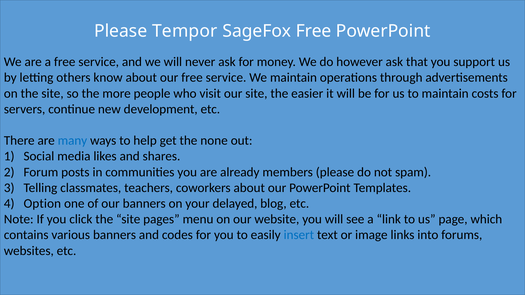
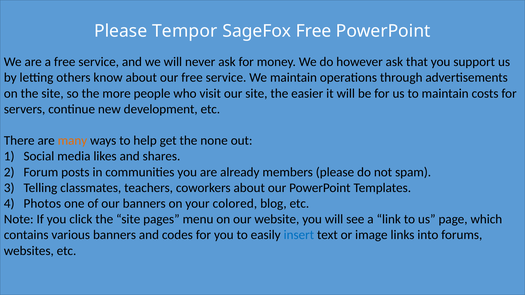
many colour: blue -> orange (72, 141)
Option: Option -> Photos (42, 204)
delayed: delayed -> colored (235, 204)
